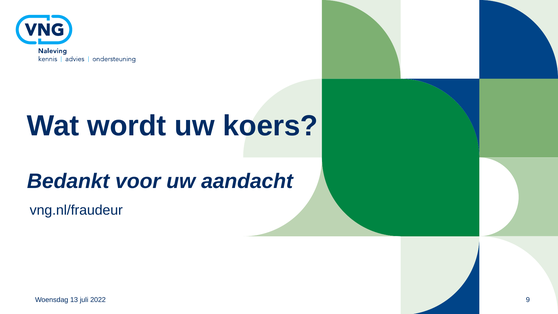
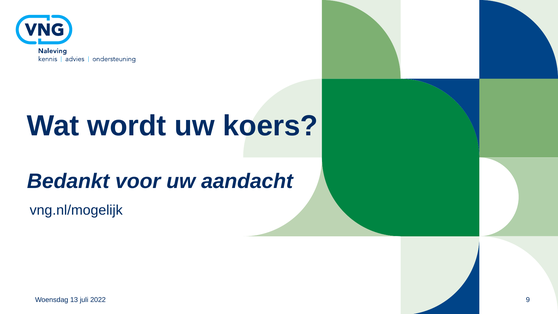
vng.nl/fraudeur: vng.nl/fraudeur -> vng.nl/mogelijk (76, 210)
